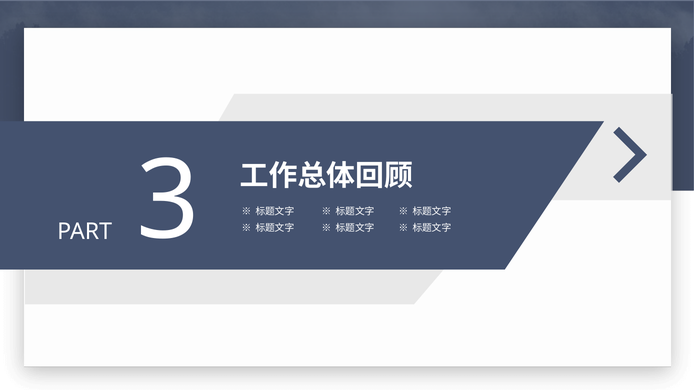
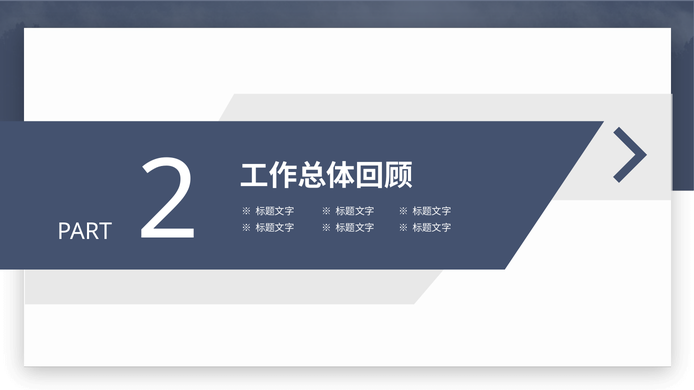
3: 3 -> 2 (168, 201)
